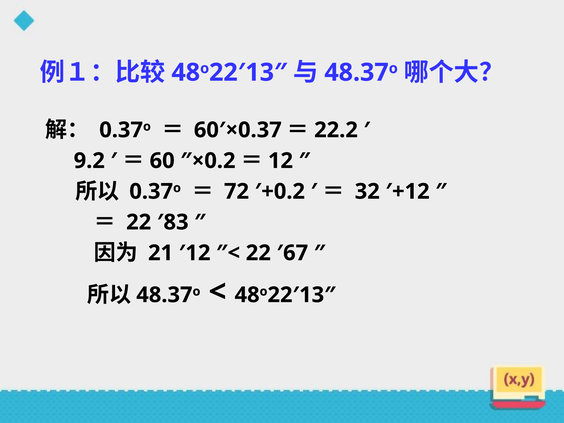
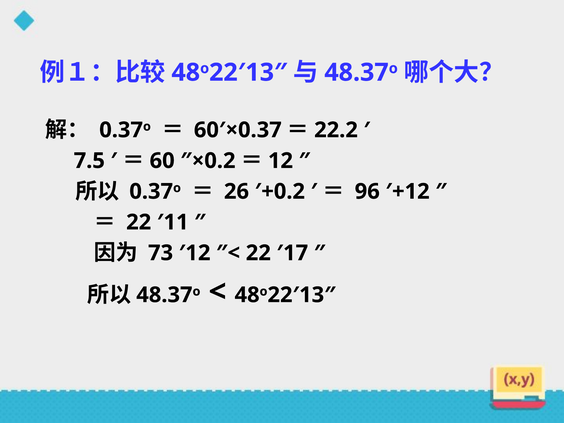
9.2: 9.2 -> 7.5 (89, 161)
72: 72 -> 26 (236, 191)
32: 32 -> 96 (367, 191)
′83: ′83 -> ′11 (173, 222)
21: 21 -> 73 (161, 253)
′67: ′67 -> ′17 (292, 253)
